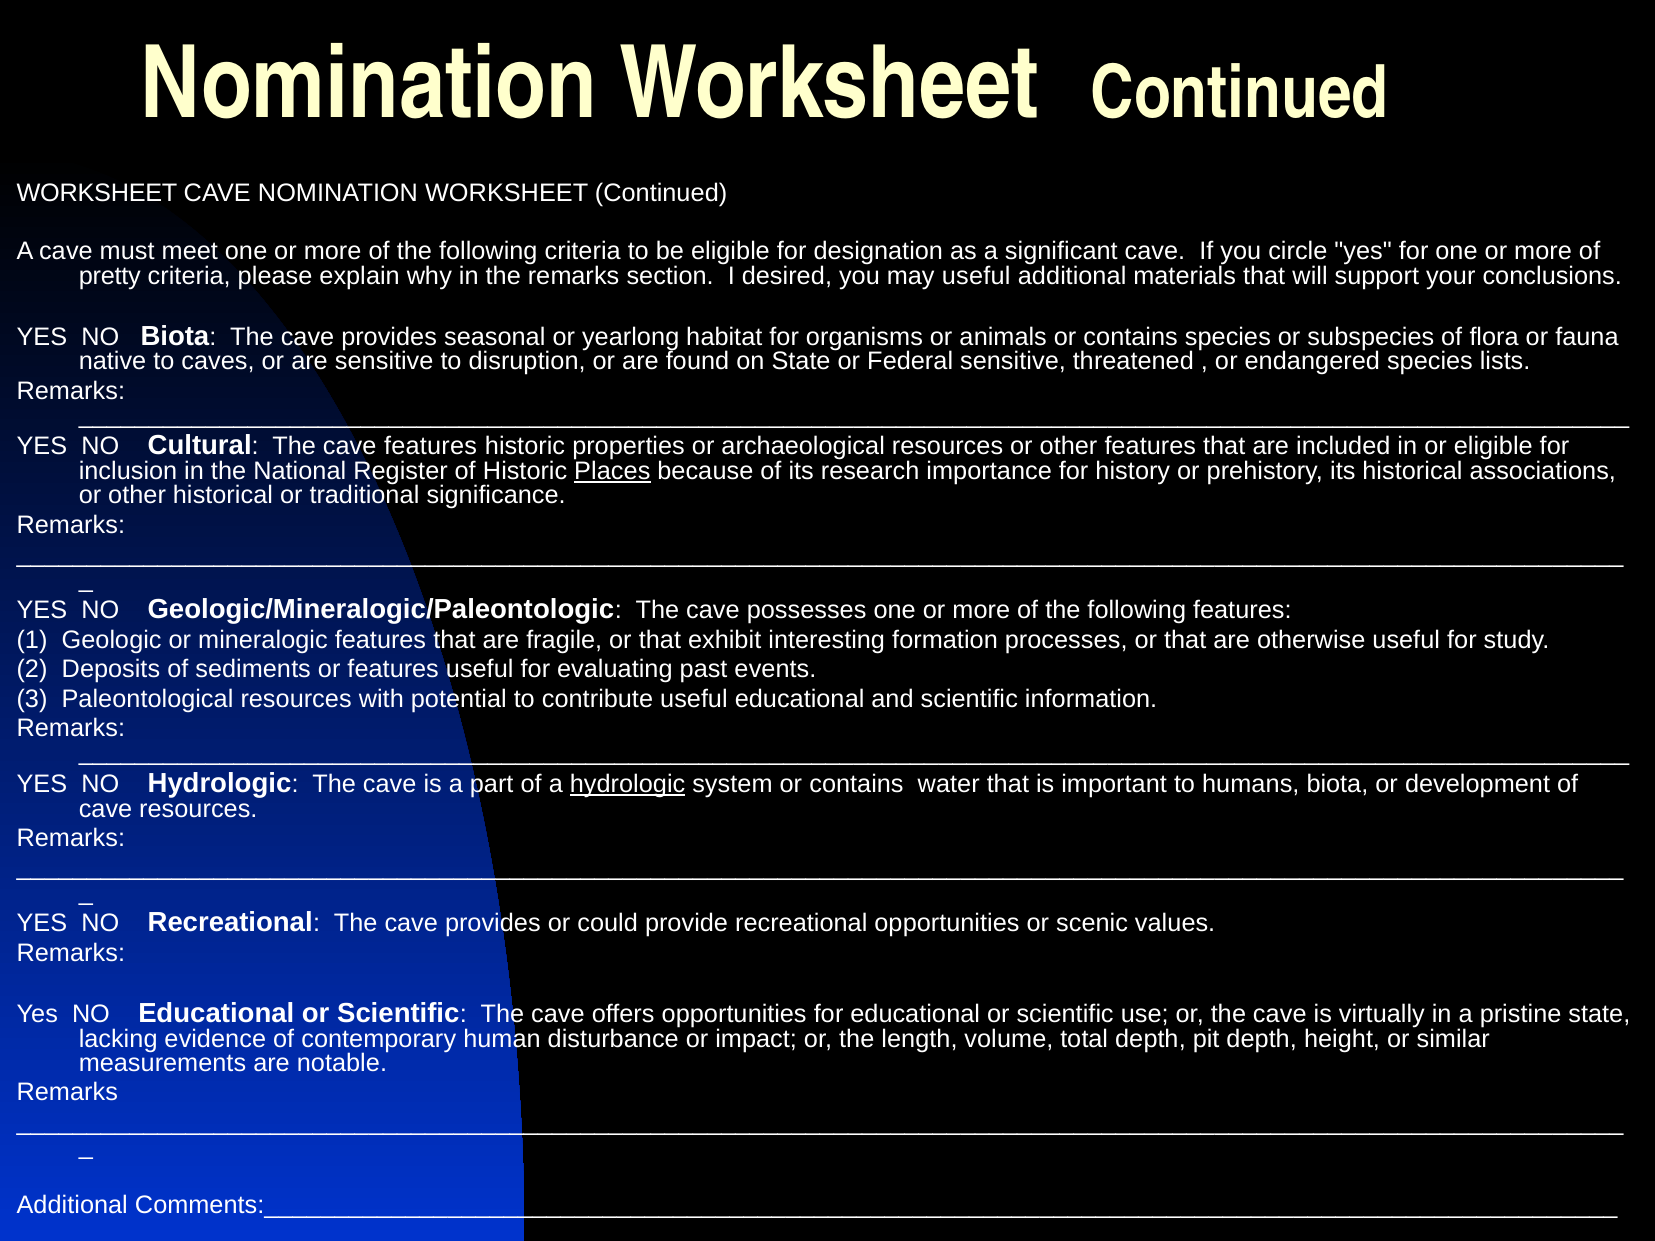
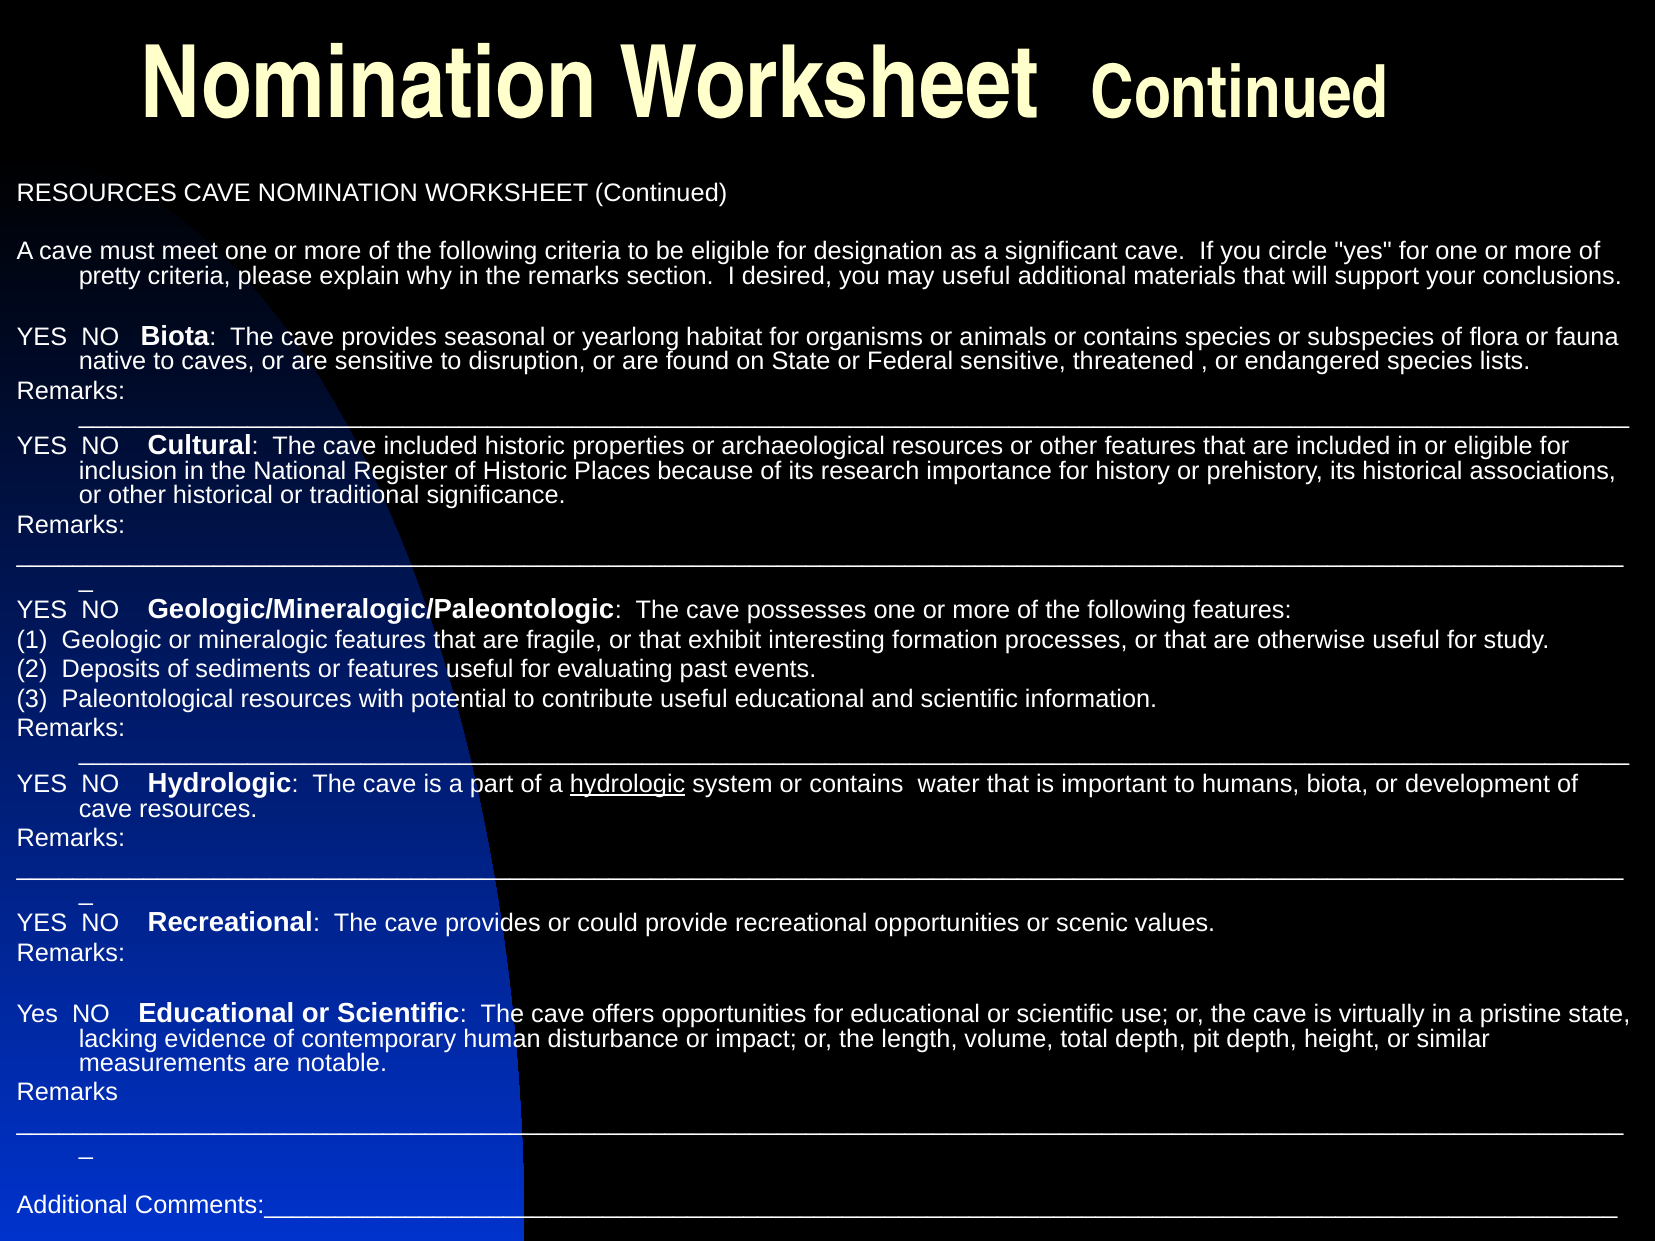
WORKSHEET: WORKSHEET -> RESOURCES (97, 193)
cave features: features -> included (431, 447)
Places underline: present -> none (612, 471)
